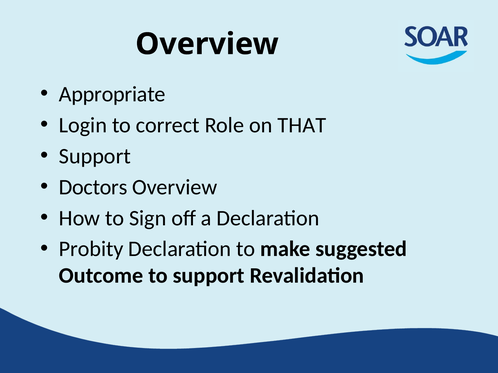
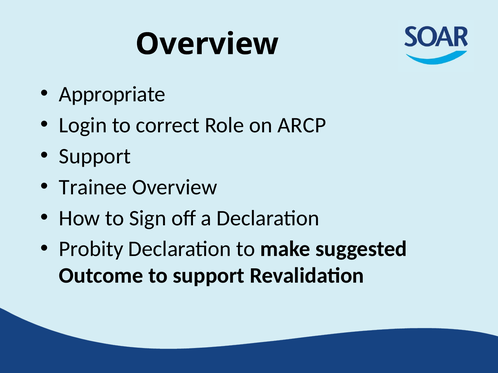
THAT: THAT -> ARCP (302, 125)
Doctors: Doctors -> Trainee (93, 187)
